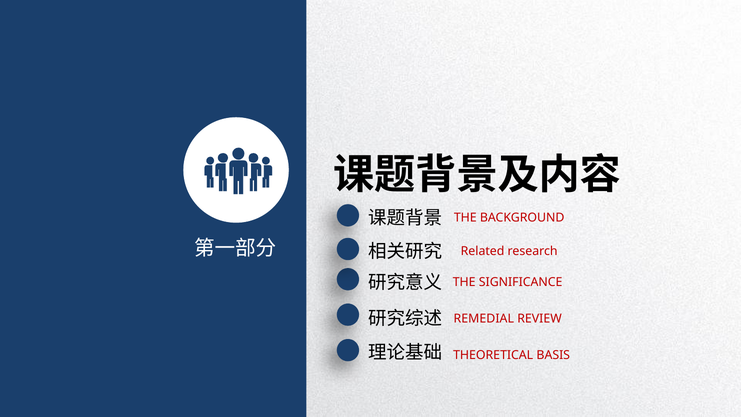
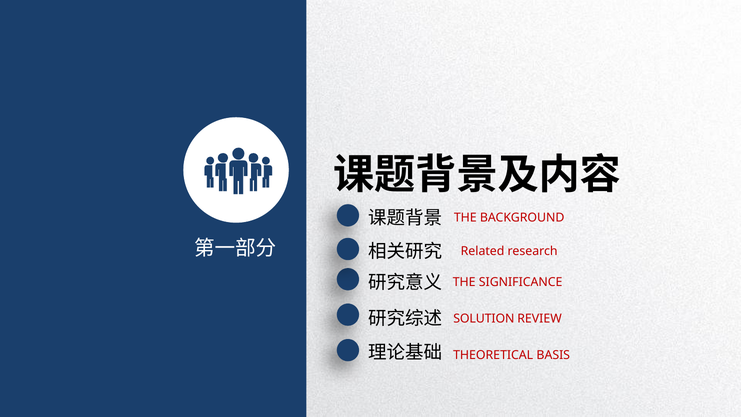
REMEDIAL: REMEDIAL -> SOLUTION (484, 319)
